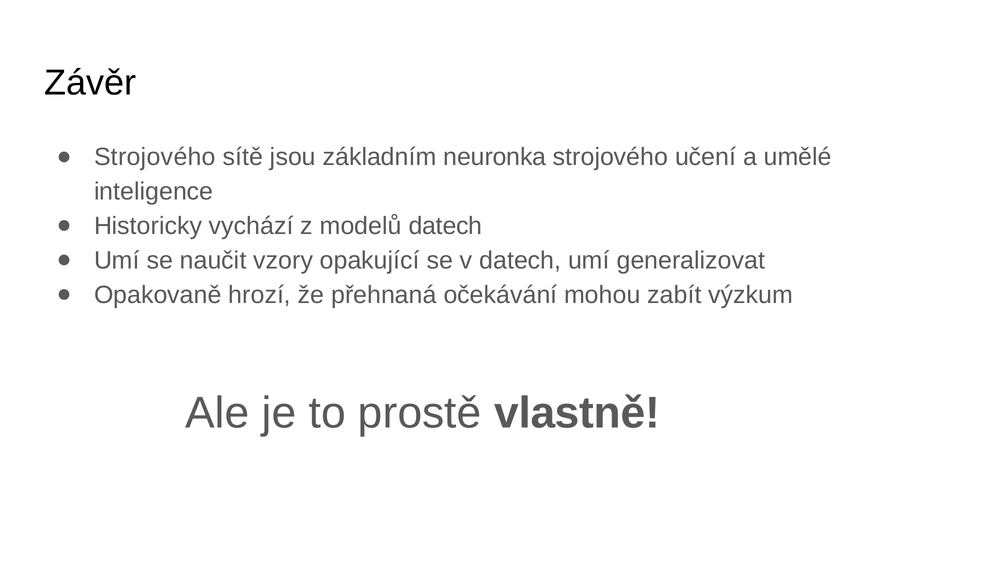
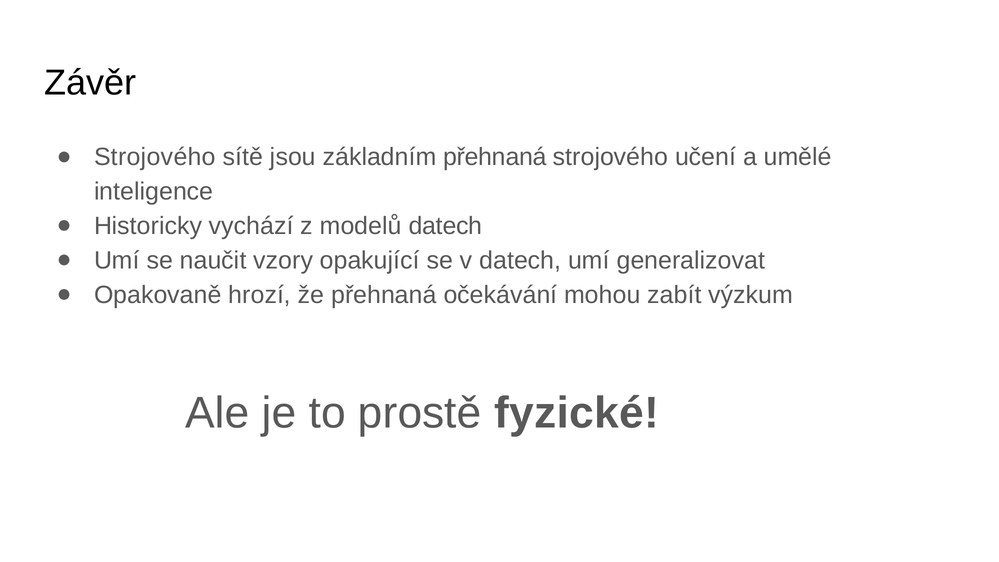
základním neuronka: neuronka -> přehnaná (495, 157)
vlastně: vlastně -> fyzické (577, 413)
